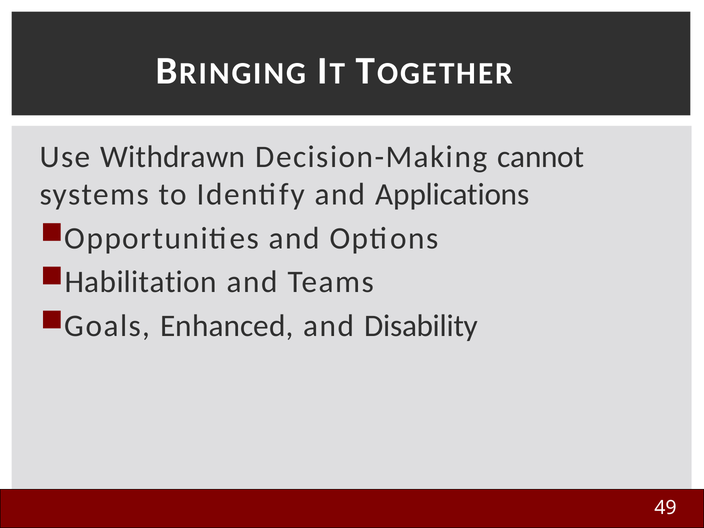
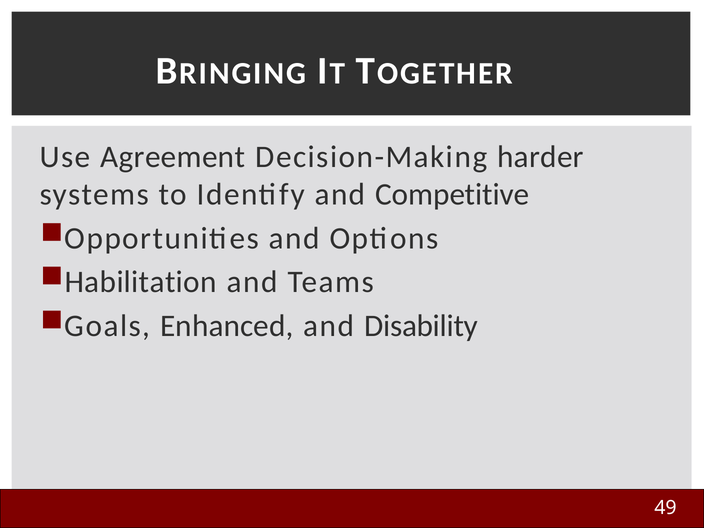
Withdrawn: Withdrawn -> Agreement (173, 157)
cannot: cannot -> harder (540, 157)
Applications: Applications -> Competitive (452, 194)
